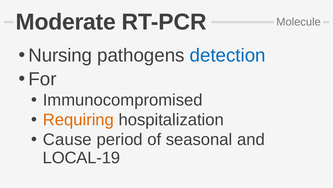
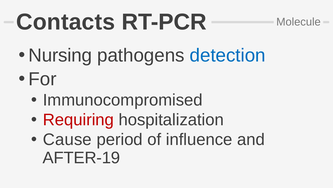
Moderate: Moderate -> Contacts (66, 22)
Requiring colour: orange -> red (78, 119)
seasonal: seasonal -> influence (199, 139)
LOCAL-19: LOCAL-19 -> AFTER-19 (81, 157)
